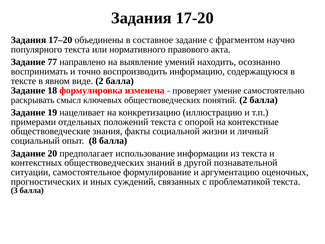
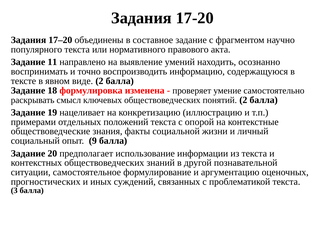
77: 77 -> 11 (52, 62)
8: 8 -> 9 (93, 141)
